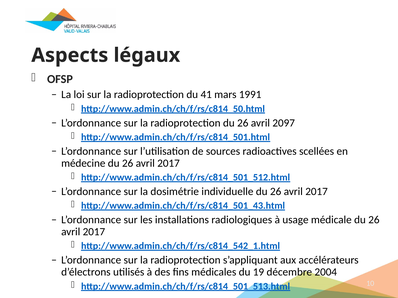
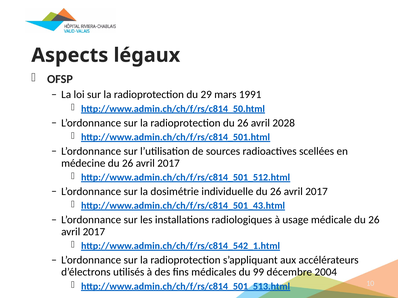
41: 41 -> 29 (206, 95)
2097: 2097 -> 2028 (284, 123)
19: 19 -> 99 (259, 272)
